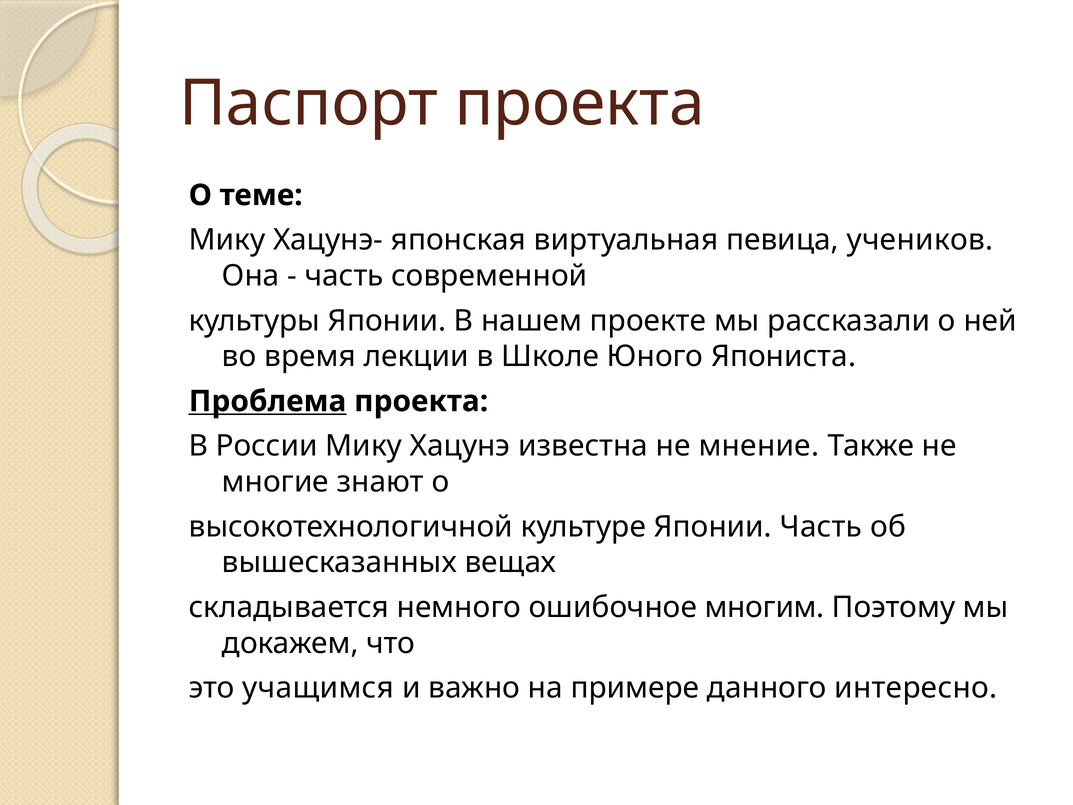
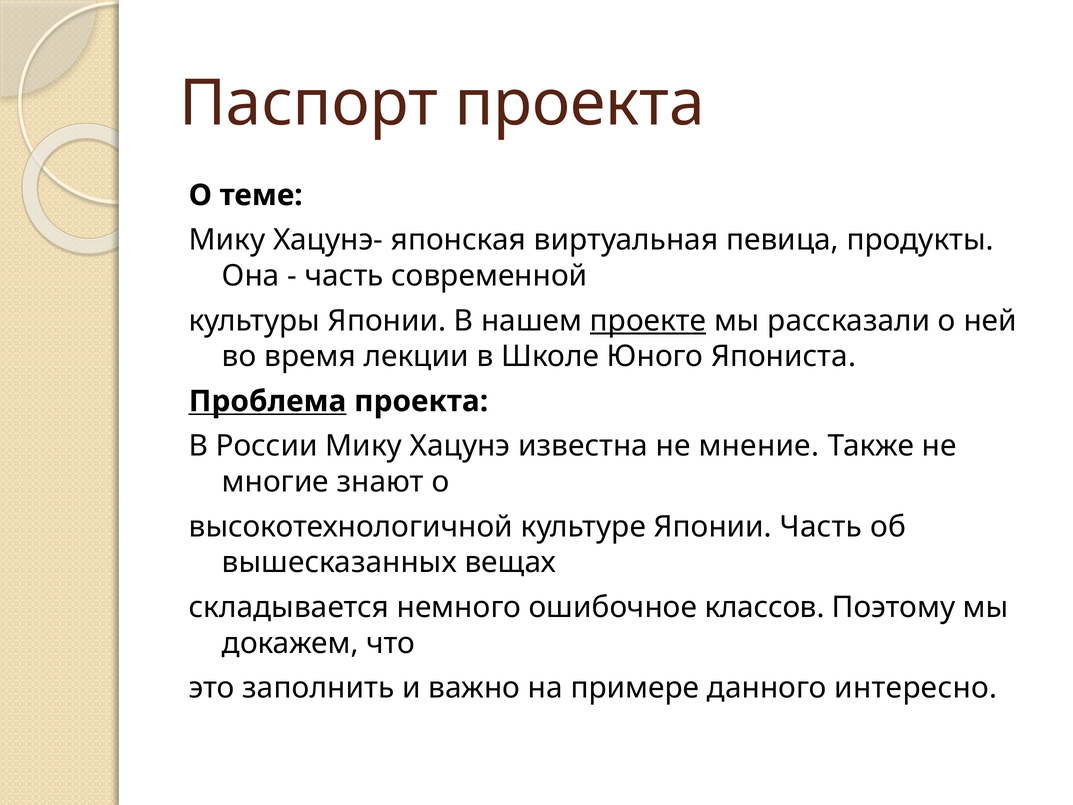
учеников: учеников -> продукты (920, 240)
проекте underline: none -> present (648, 321)
многим: многим -> классов (765, 607)
учащимся: учащимся -> заполнить (318, 688)
